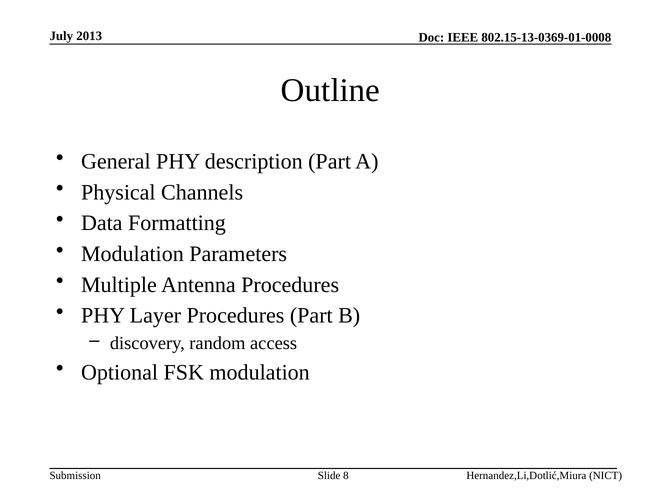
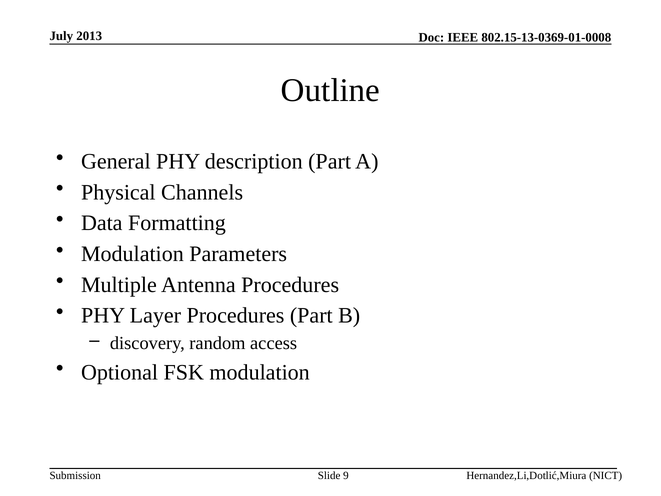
8: 8 -> 9 (346, 475)
